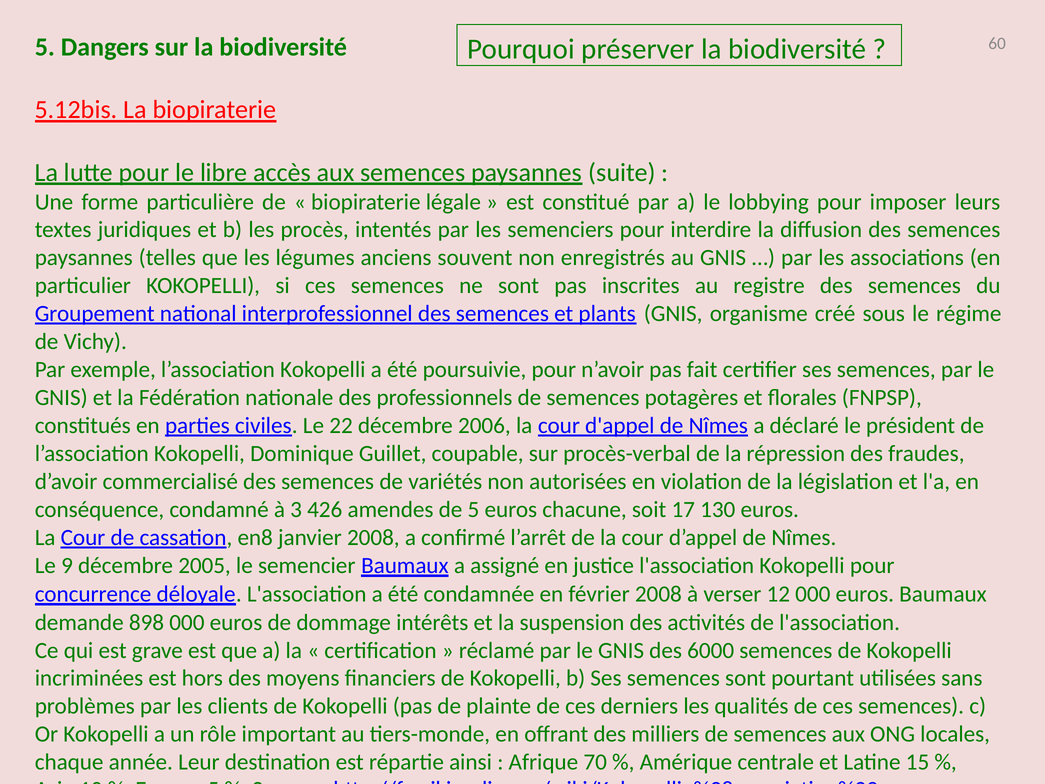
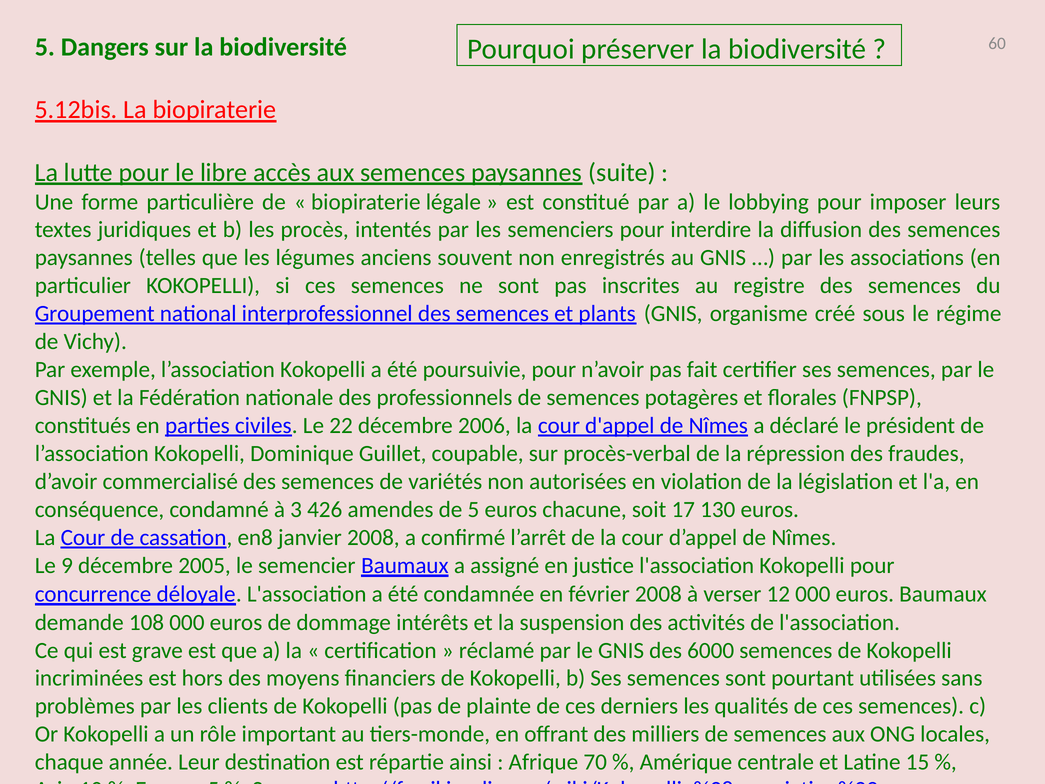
898: 898 -> 108 (147, 622)
